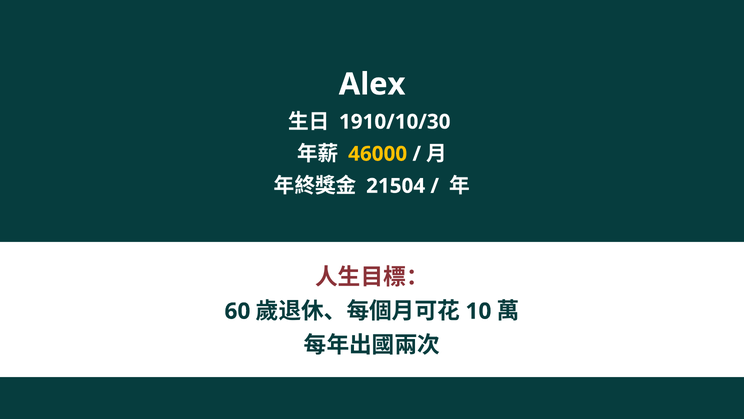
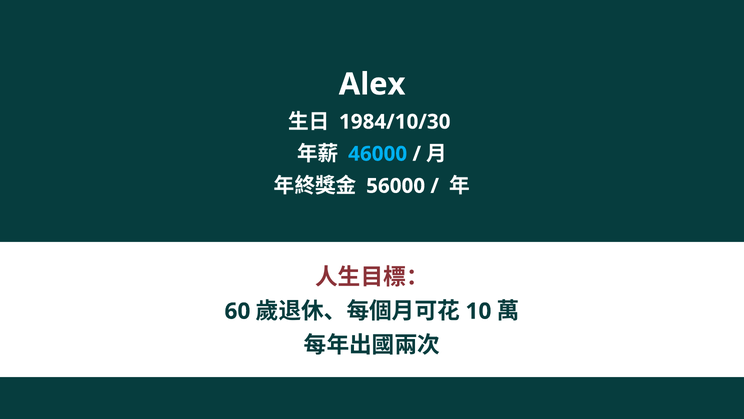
1910/10/30: 1910/10/30 -> 1984/10/30 (395, 122)
46000 colour: yellow -> light blue (378, 154)
21504: 21504 -> 56000 (396, 186)
